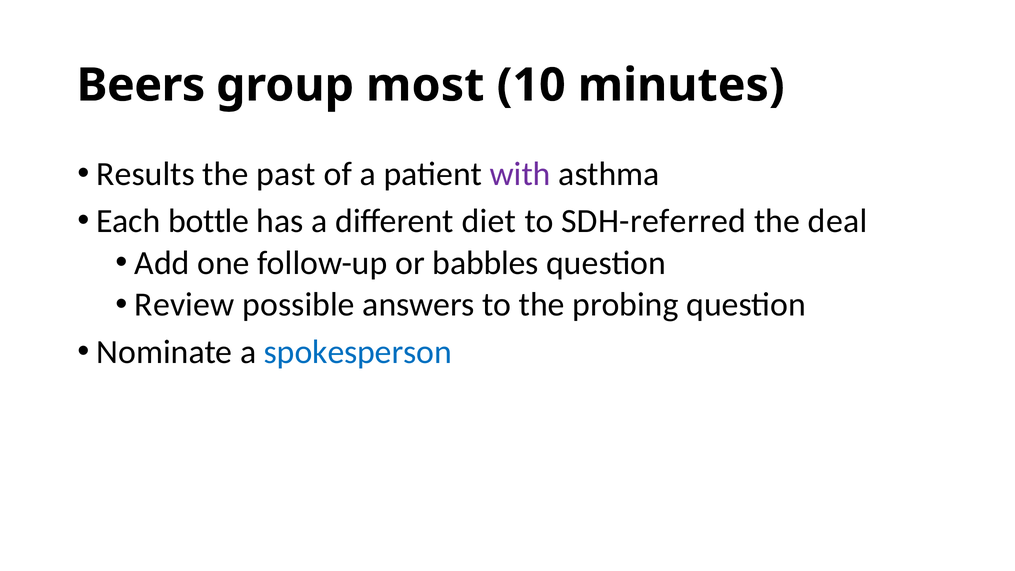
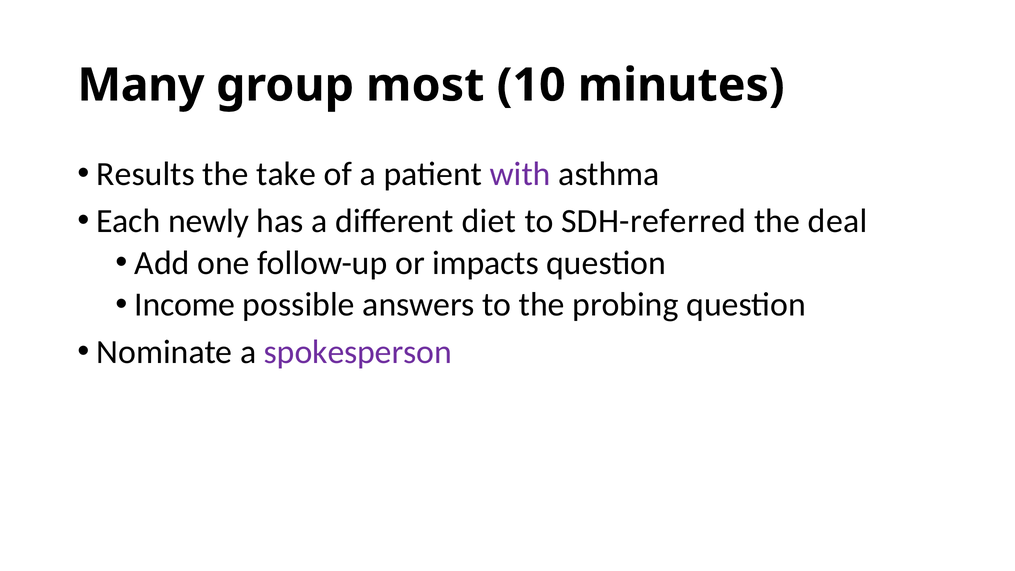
Beers: Beers -> Many (141, 85)
past: past -> take (286, 174)
bottle: bottle -> newly (209, 221)
babbles: babbles -> impacts (486, 263)
Review: Review -> Income (185, 305)
spokesperson colour: blue -> purple (358, 352)
